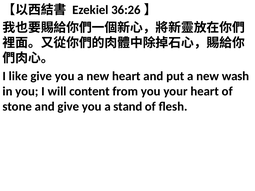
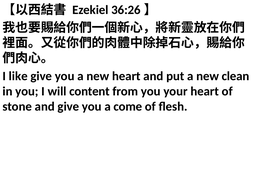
wash: wash -> clean (236, 76)
stand: stand -> come (128, 107)
